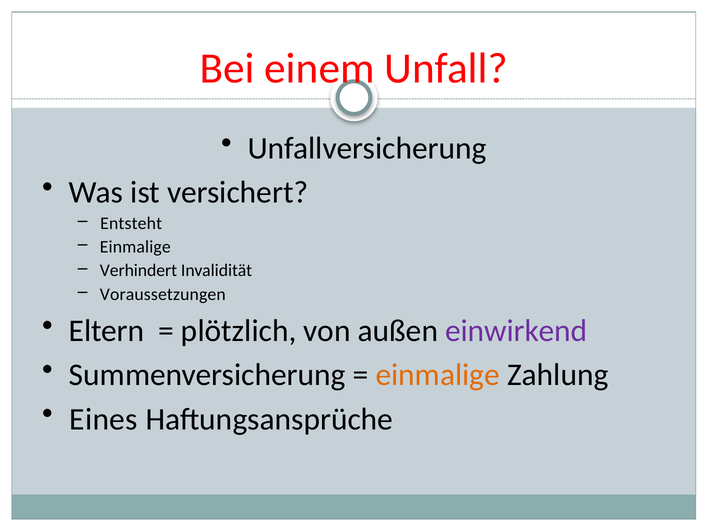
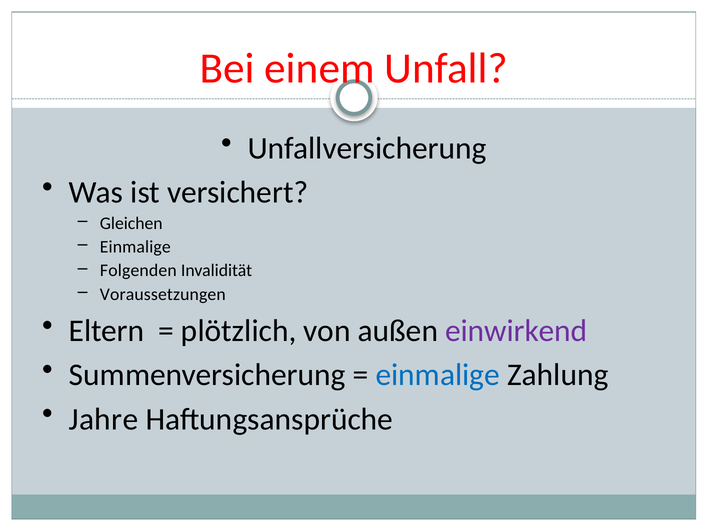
Entsteht: Entsteht -> Gleichen (131, 223)
Verhindert: Verhindert -> Folgenden (138, 271)
einmalige colour: orange -> blue (438, 375)
Eines: Eines -> Jahre (104, 419)
